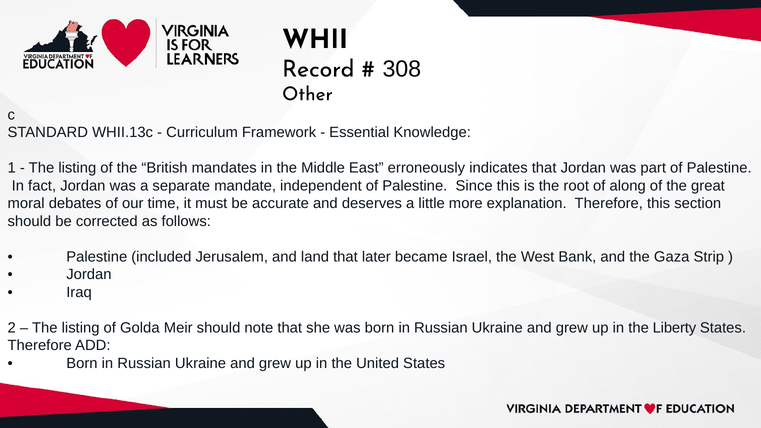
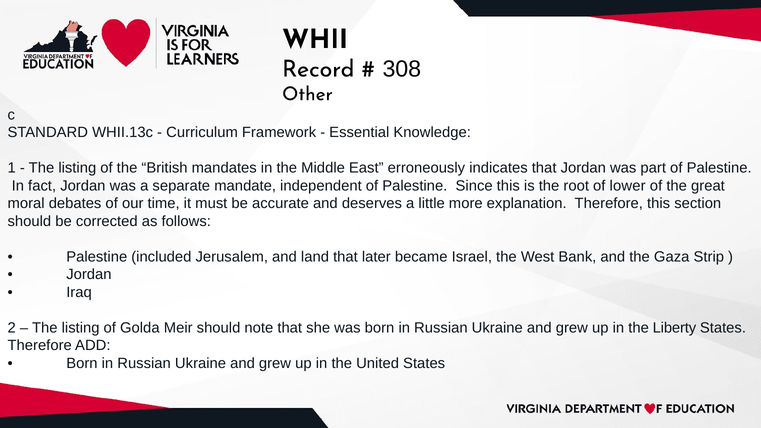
along: along -> lower (628, 186)
